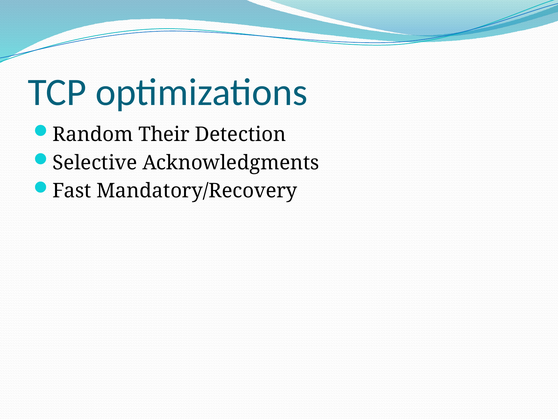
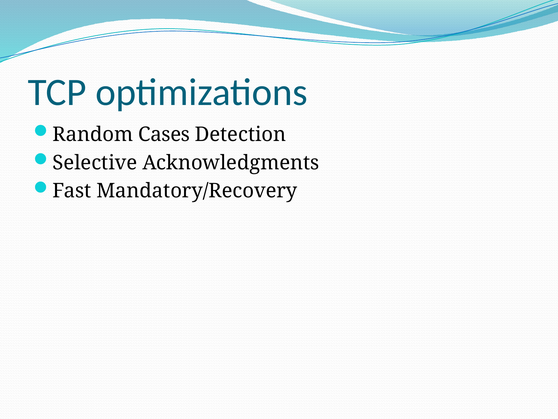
Their: Their -> Cases (164, 134)
